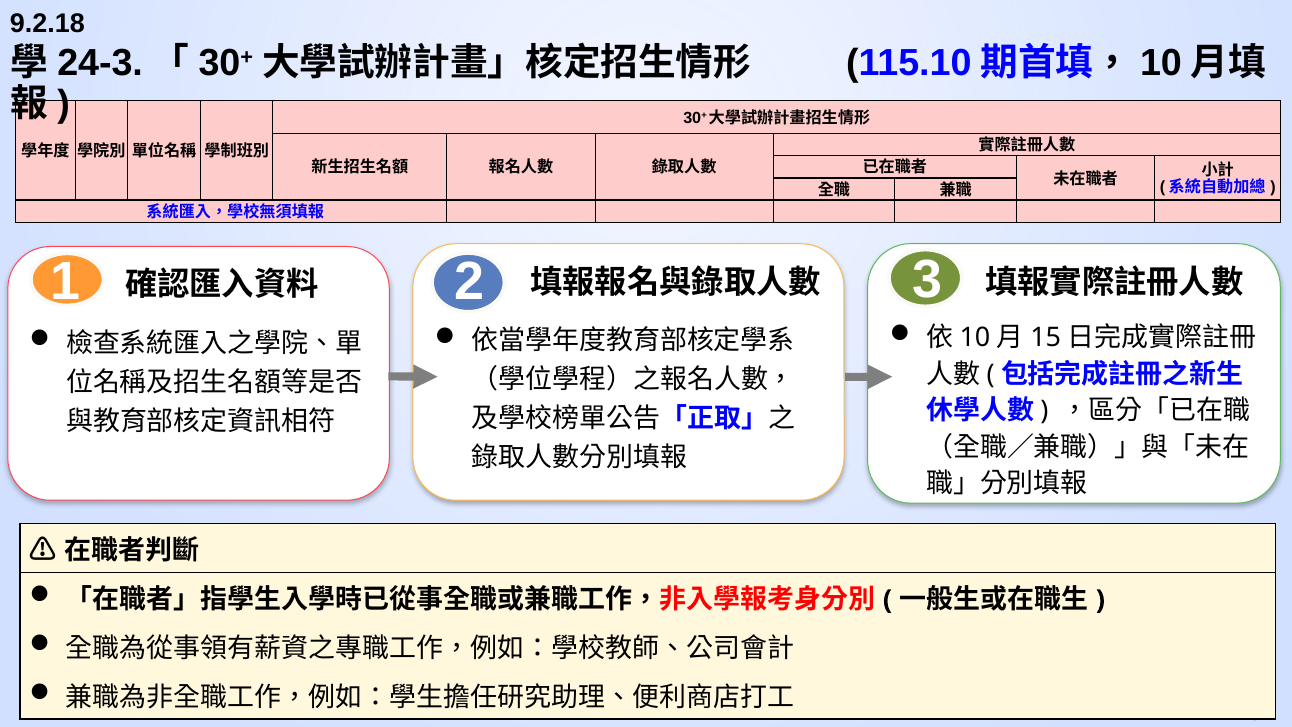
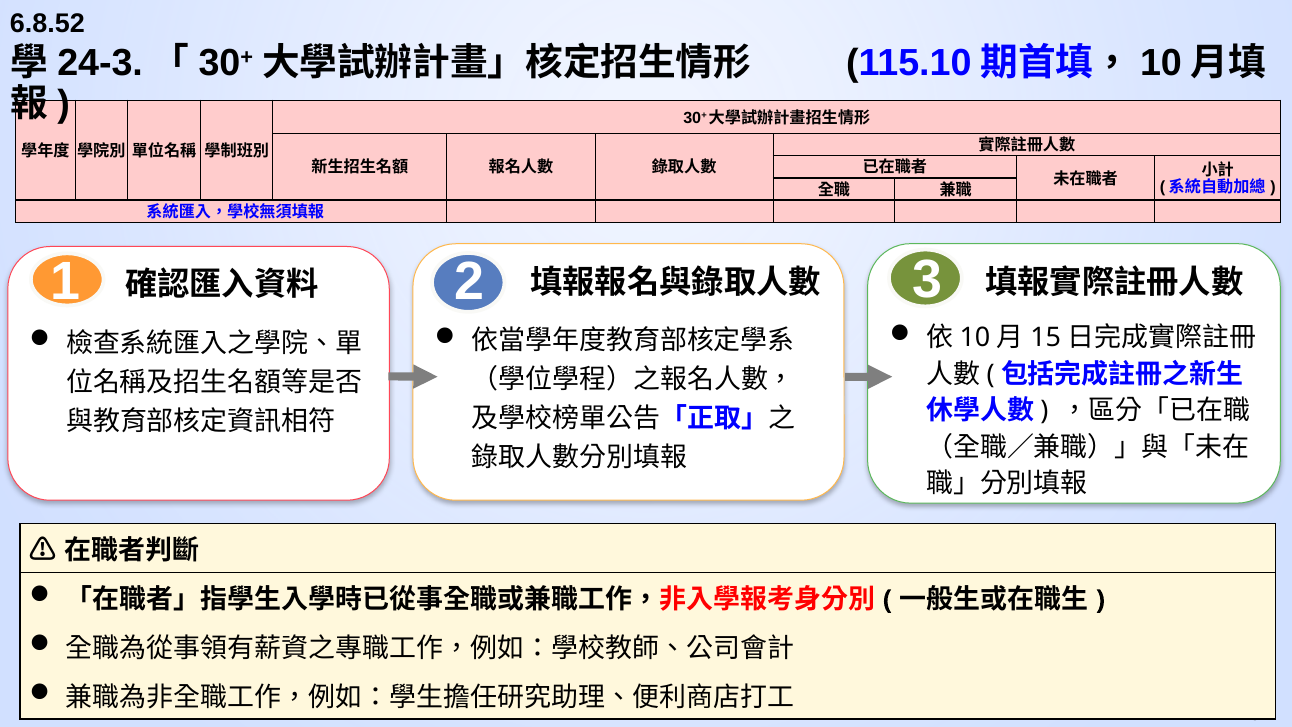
9.2.18: 9.2.18 -> 6.8.52 (47, 24)
